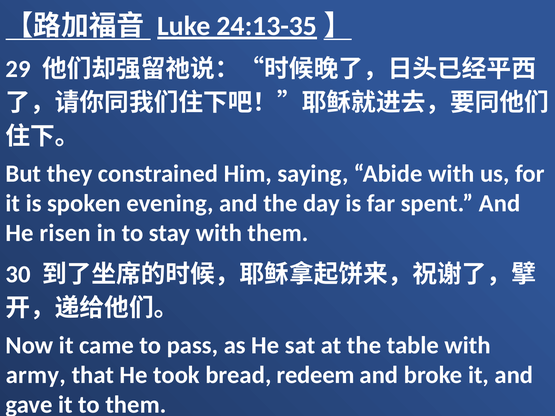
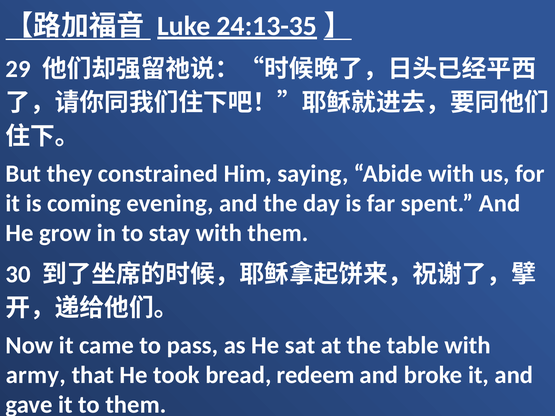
spoken: spoken -> coming (84, 204)
risen: risen -> grow (65, 233)
